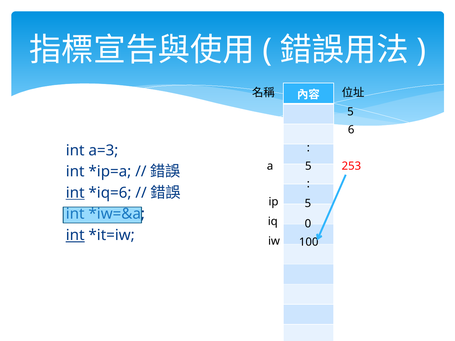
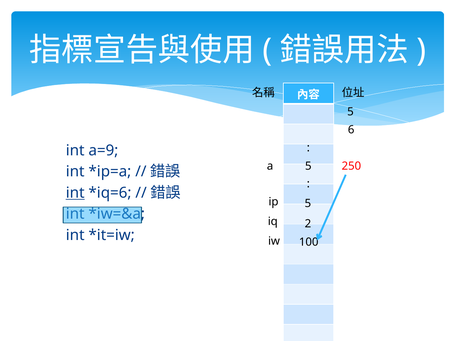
a=3: a=3 -> a=9 (103, 150)
253: 253 -> 250 (351, 166)
0: 0 -> 2 (308, 224)
int underline: present -> none (75, 235)
